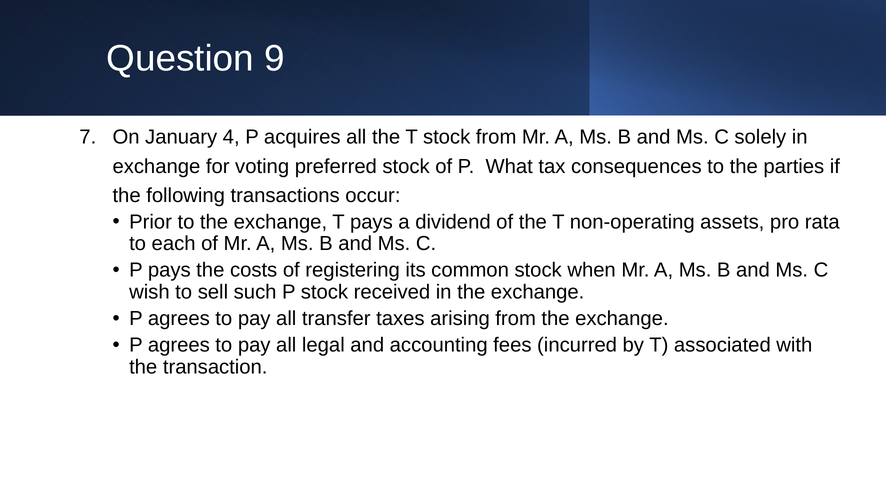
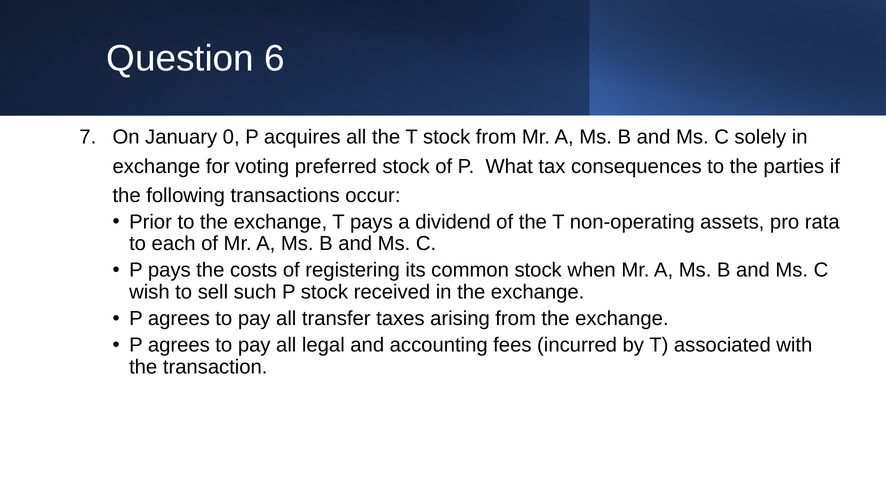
9: 9 -> 6 (274, 59)
4: 4 -> 0 (231, 137)
